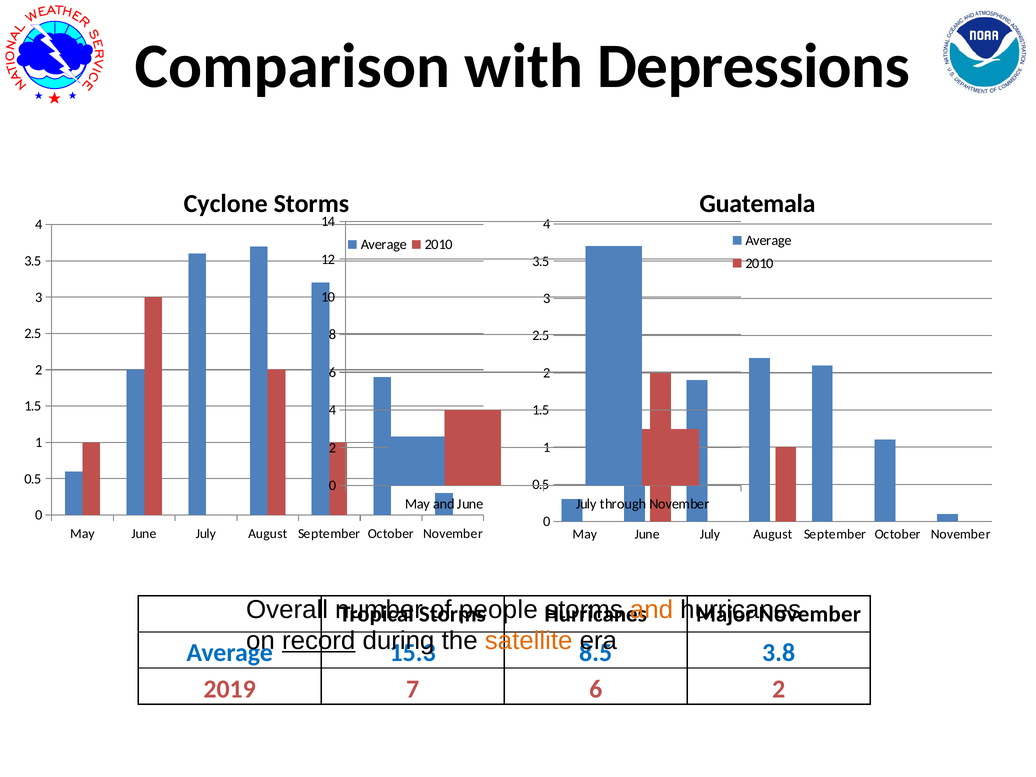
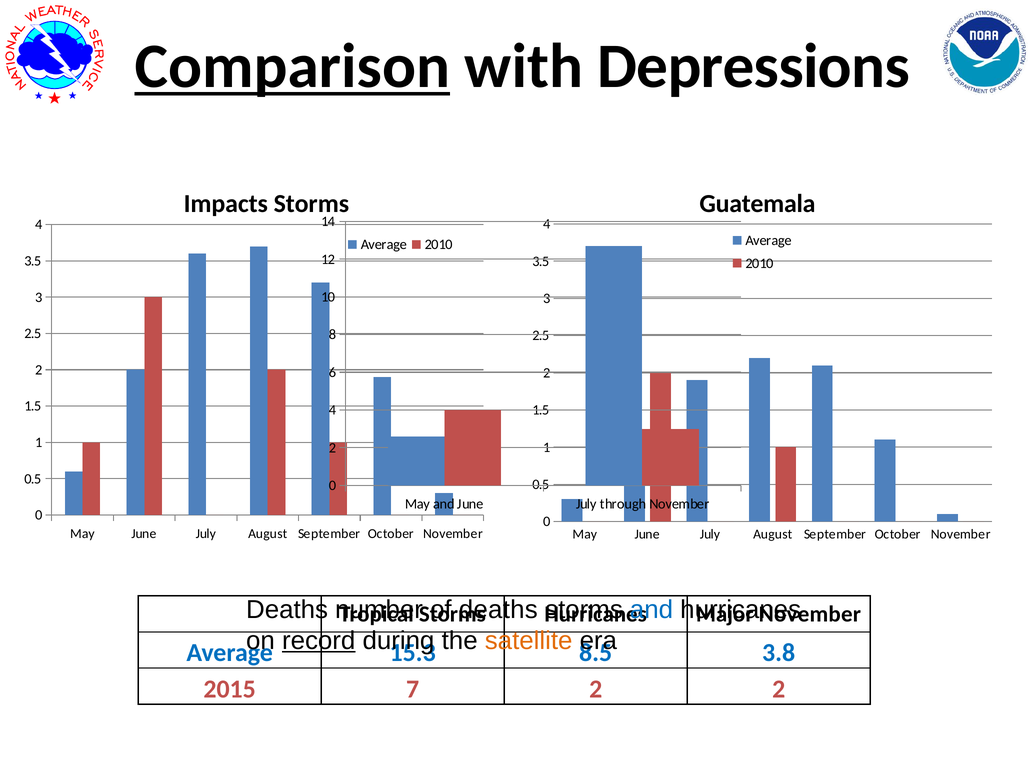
Comparison underline: none -> present (292, 67)
Cyclone: Cyclone -> Impacts (226, 204)
Overall: Overall -> Deaths (287, 609)
people: people -> deaths (498, 609)
and colour: orange -> blue (651, 609)
2019: 2019 -> 2015 (230, 689)
7 6: 6 -> 2 (596, 689)
